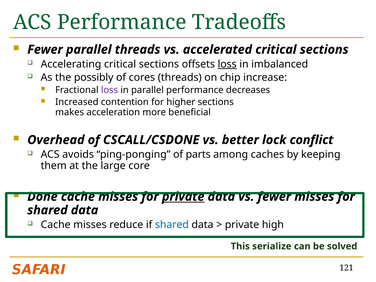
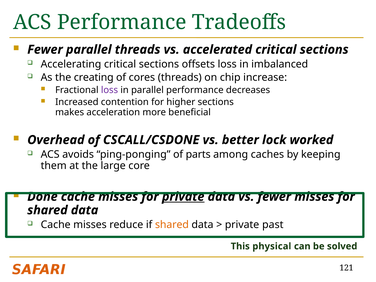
loss underline: present -> none (227, 64)
possibly: possibly -> creating (94, 77)
conflict: conflict -> worked (311, 140)
shared colour: blue -> orange (172, 225)
high: high -> past (273, 225)
serialize: serialize -> physical (272, 246)
